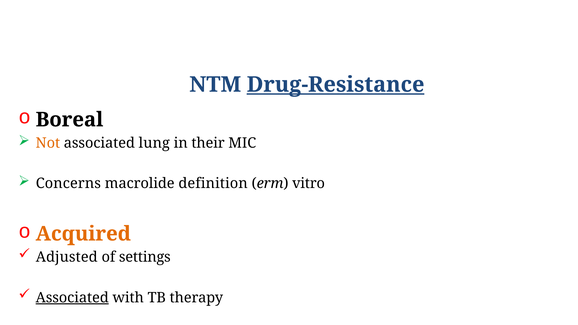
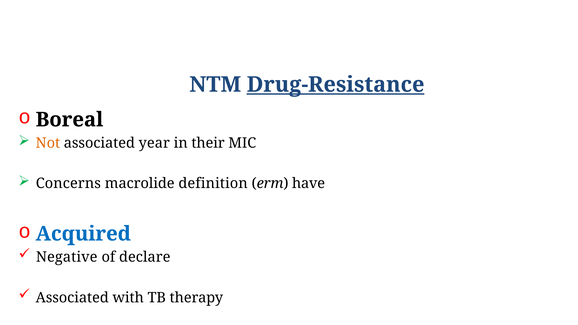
lung: lung -> year (154, 143)
vitro: vitro -> have (309, 184)
Acquired colour: orange -> blue (83, 234)
Adjusted: Adjusted -> Negative (67, 257)
settings: settings -> declare (145, 257)
Associated underline: present -> none (72, 298)
